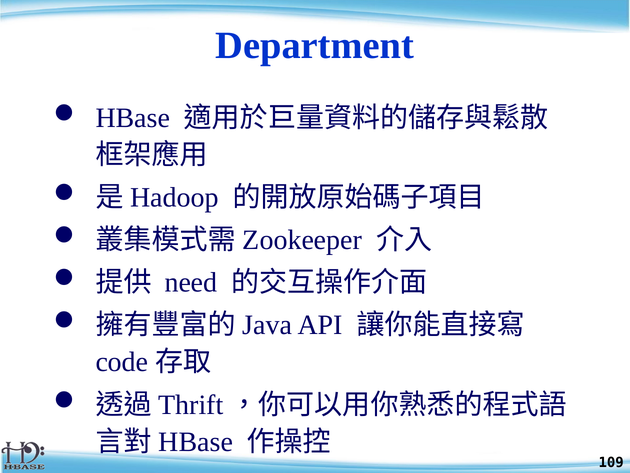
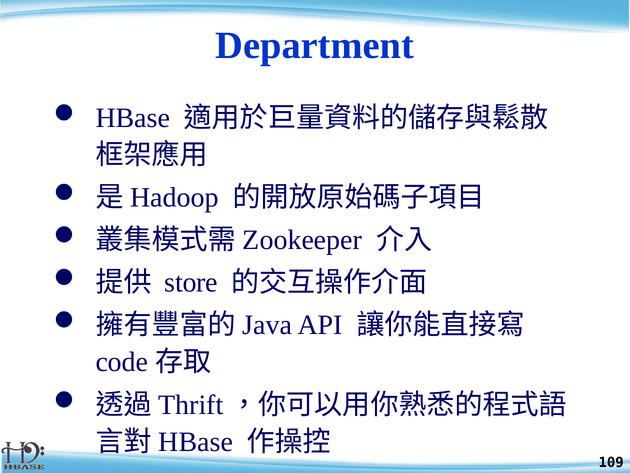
need: need -> store (191, 282)
